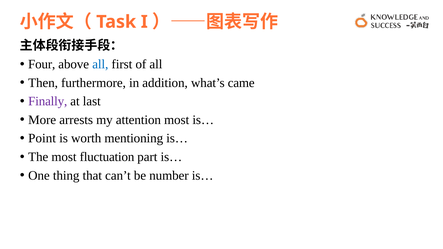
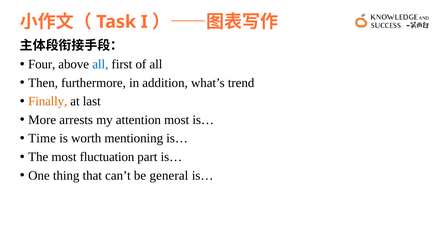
came: came -> trend (241, 83)
Finally colour: purple -> orange (48, 101)
Point: Point -> Time (42, 138)
number: number -> general (169, 176)
